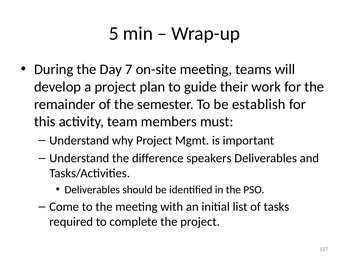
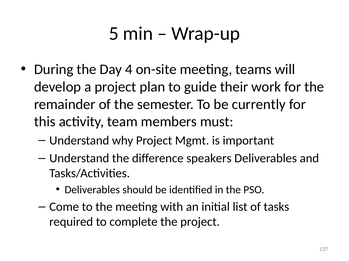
7: 7 -> 4 (129, 70)
establish: establish -> currently (259, 105)
